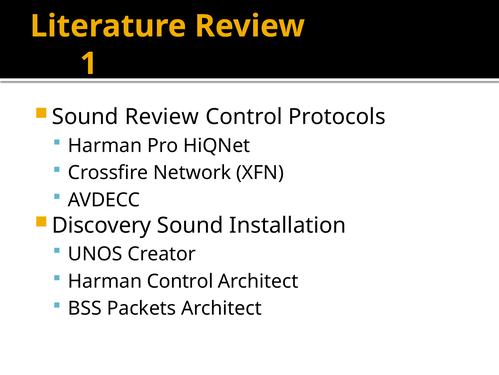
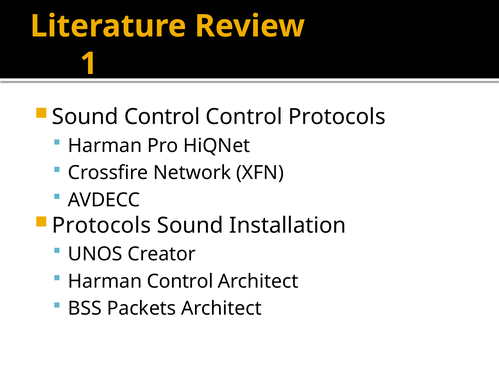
Sound Review: Review -> Control (162, 117)
Discovery: Discovery -> Protocols (101, 225)
